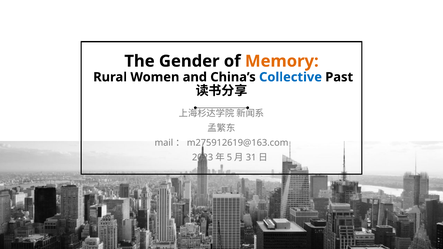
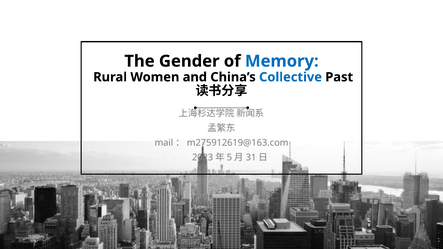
Memory colour: orange -> blue (282, 61)
